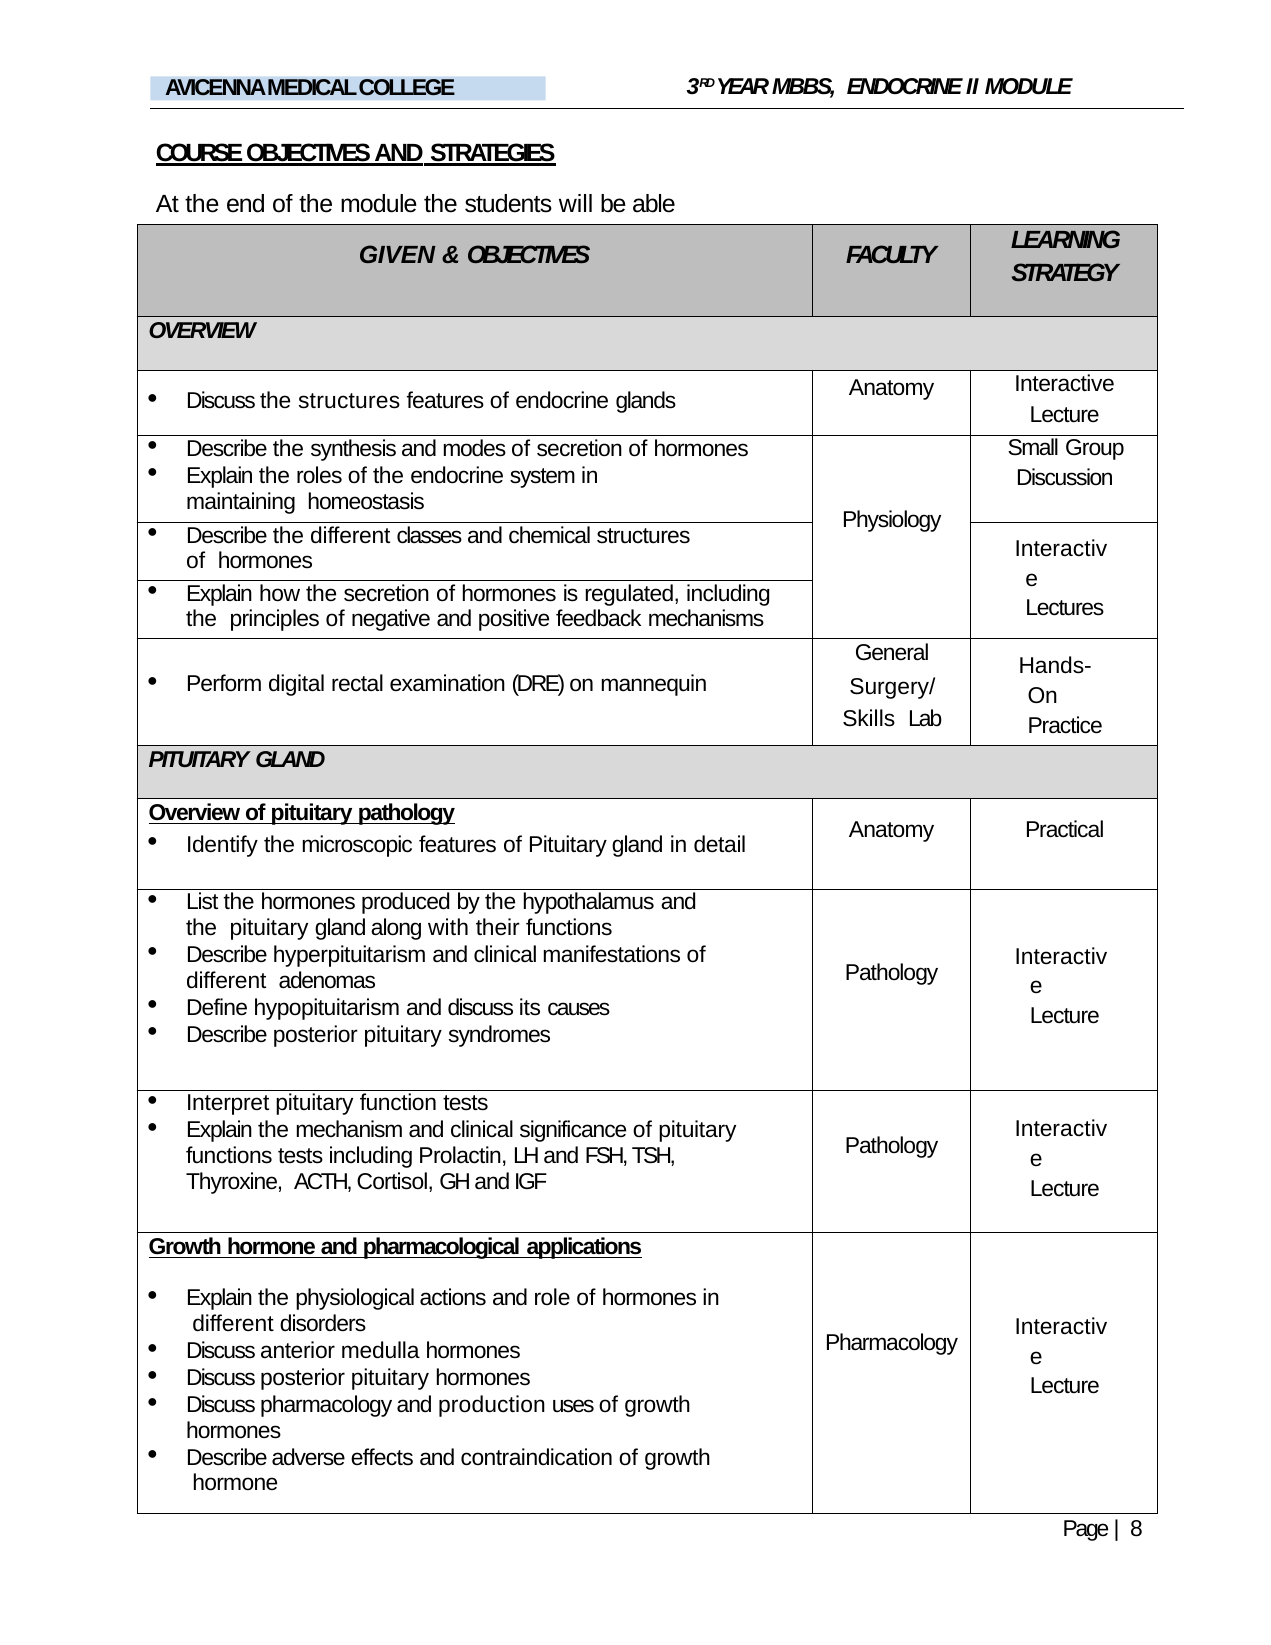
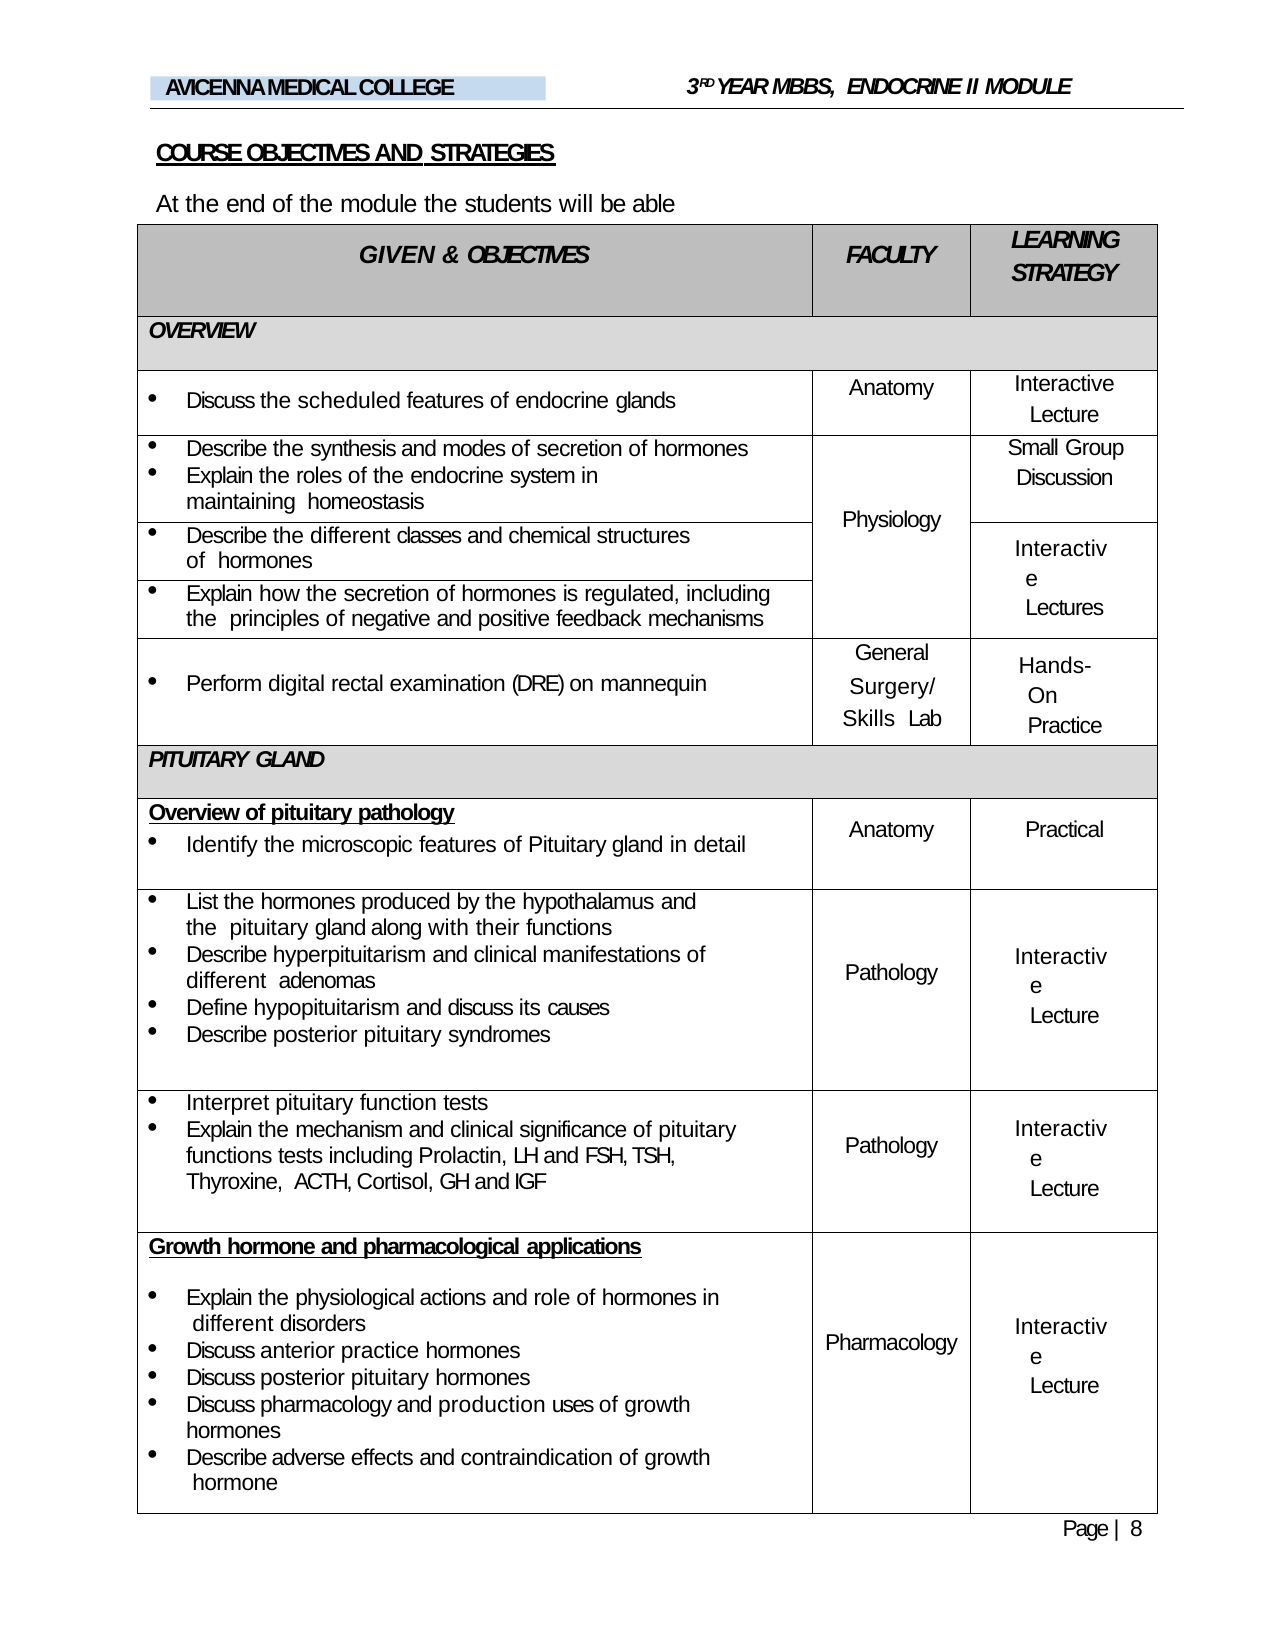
the structures: structures -> scheduled (349, 401)
anterior medulla: medulla -> practice (380, 1351)
